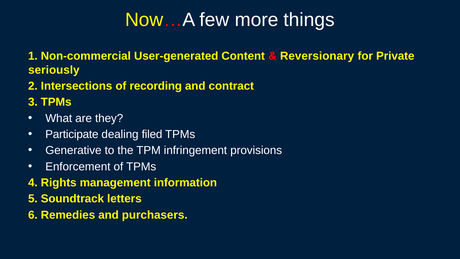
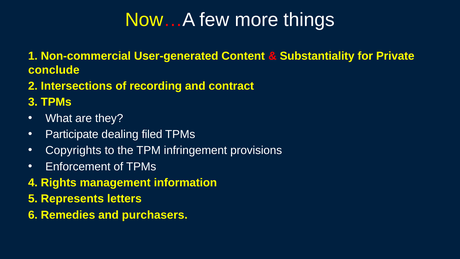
Reversionary: Reversionary -> Substantiality (317, 56)
seriously: seriously -> conclude (54, 70)
Generative: Generative -> Copyrights (73, 150)
Soundtrack: Soundtrack -> Represents (72, 199)
